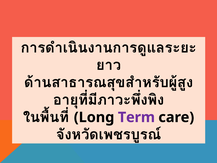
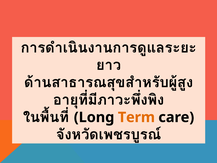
Term colour: purple -> orange (136, 117)
